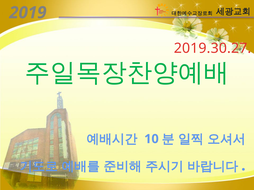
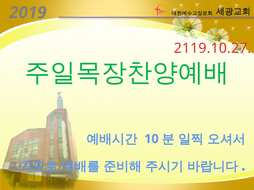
2019.30.27: 2019.30.27 -> 2119.10.27 (213, 48)
